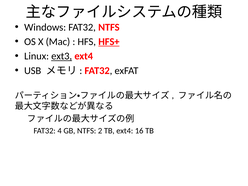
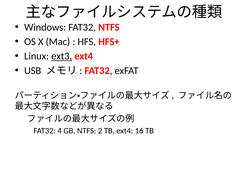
HFS+ underline: present -> none (109, 42)
